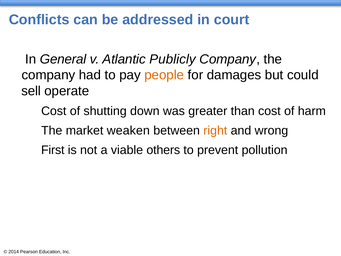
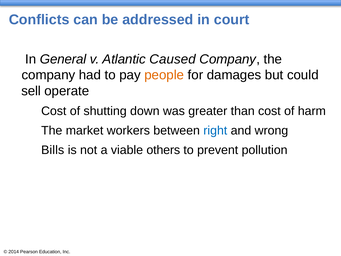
Publicly: Publicly -> Caused (173, 59)
weaken: weaken -> workers (128, 130)
right colour: orange -> blue (215, 130)
First: First -> Bills (53, 150)
